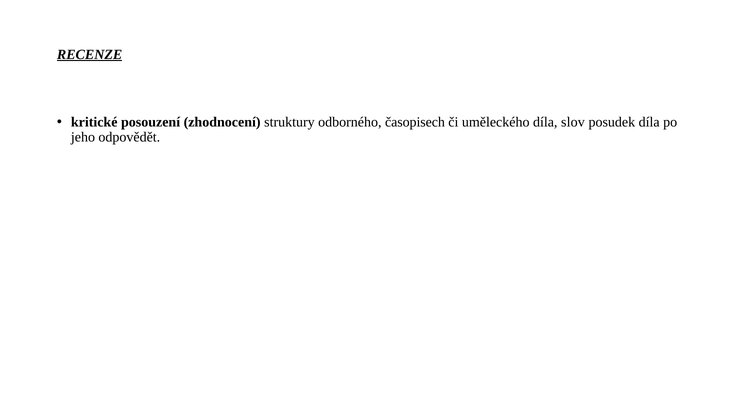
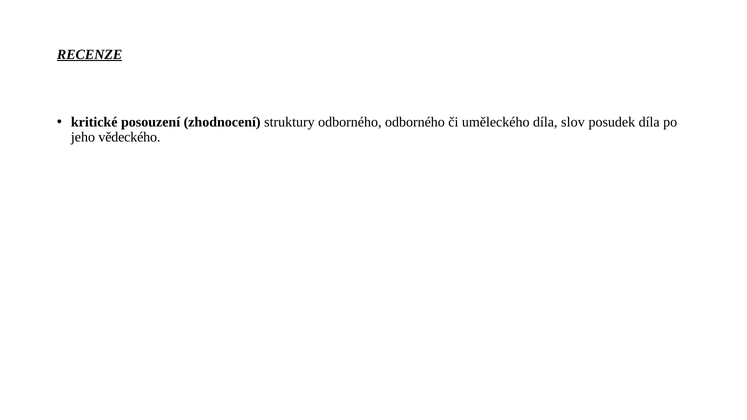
odborného časopisech: časopisech -> odborného (415, 122)
odpovědět: odpovědět -> vědeckého (129, 137)
